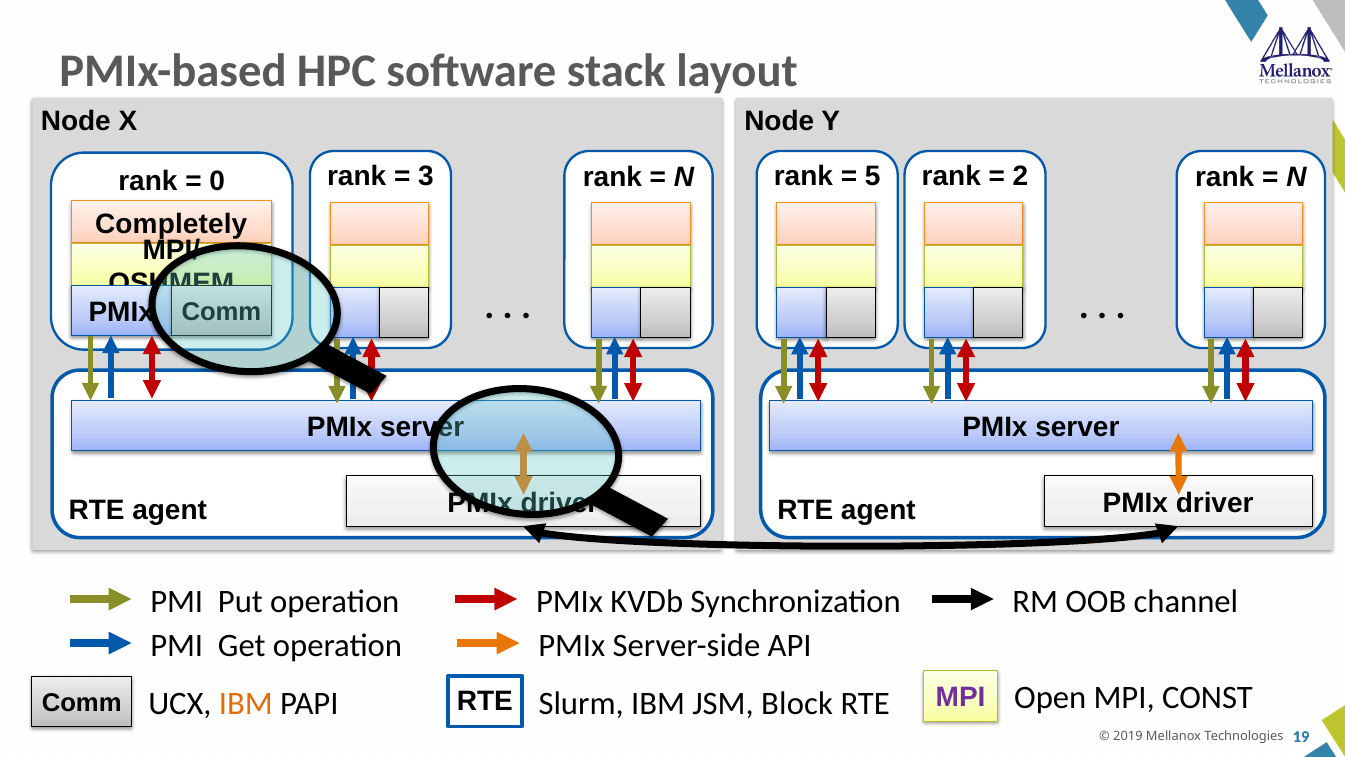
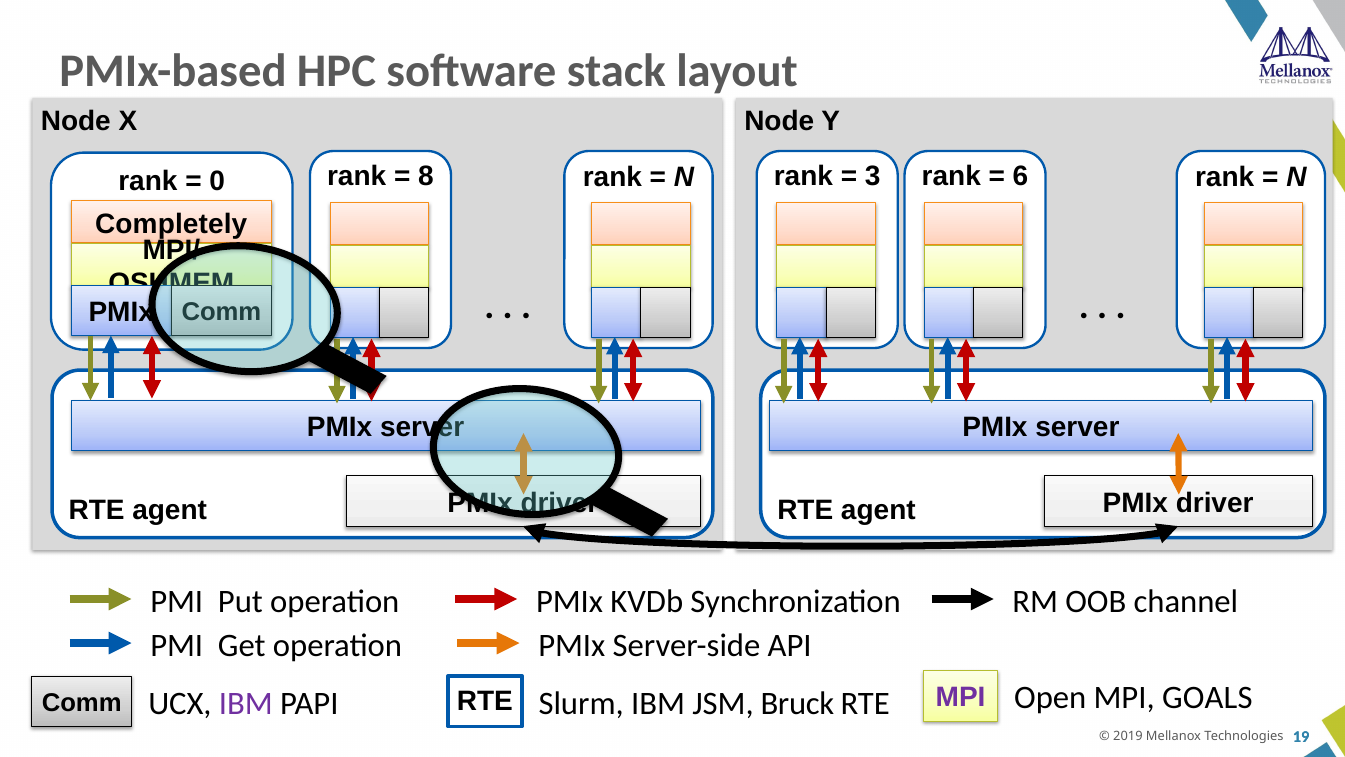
3: 3 -> 8 (426, 177)
5: 5 -> 3 (873, 177)
2: 2 -> 6 (1021, 177)
IBM colour: orange -> purple (246, 703)
Block: Block -> Bruck (797, 703)
CONST: CONST -> GOALS (1207, 698)
